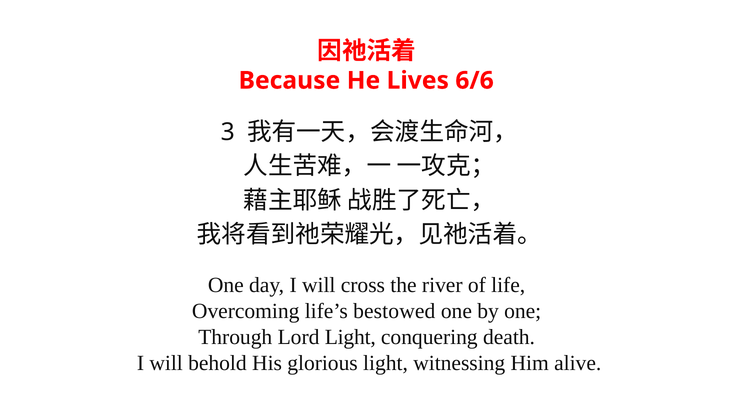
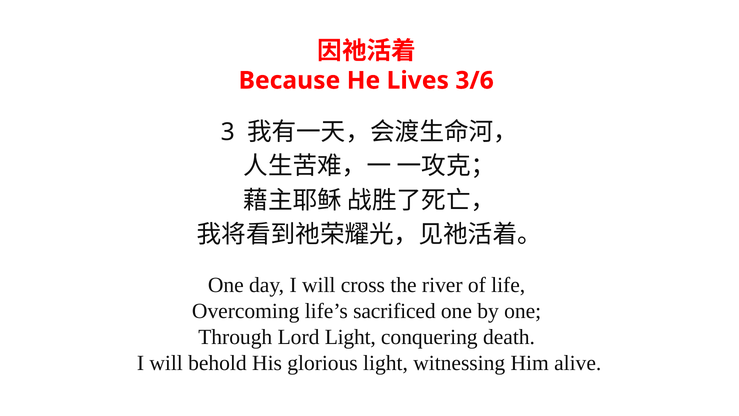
6/6: 6/6 -> 3/6 (475, 80)
bestowed: bestowed -> sacrificed (394, 311)
